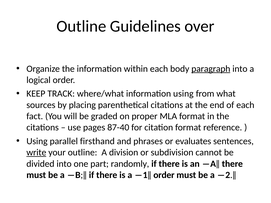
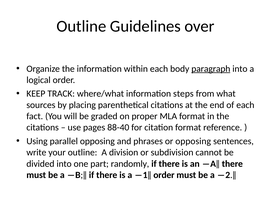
information using: using -> steps (183, 94)
87-40: 87-40 -> 88-40 (118, 128)
parallel firsthand: firsthand -> opposing (97, 141)
or evaluates: evaluates -> opposing (193, 141)
write underline: present -> none (36, 153)
